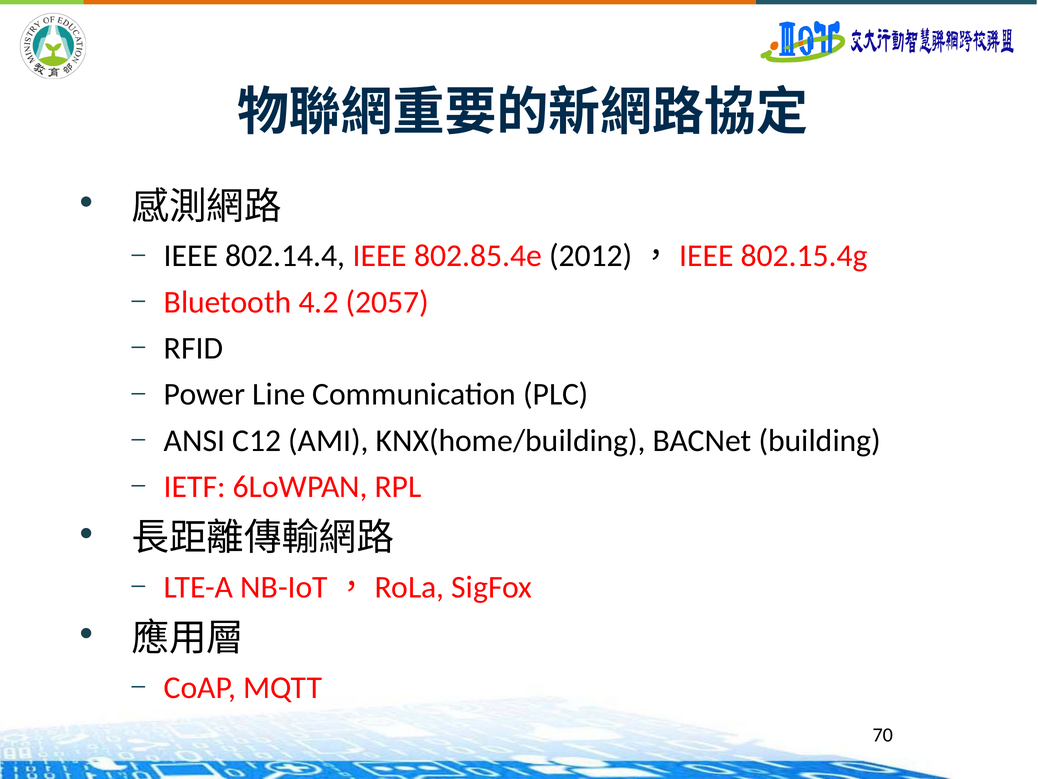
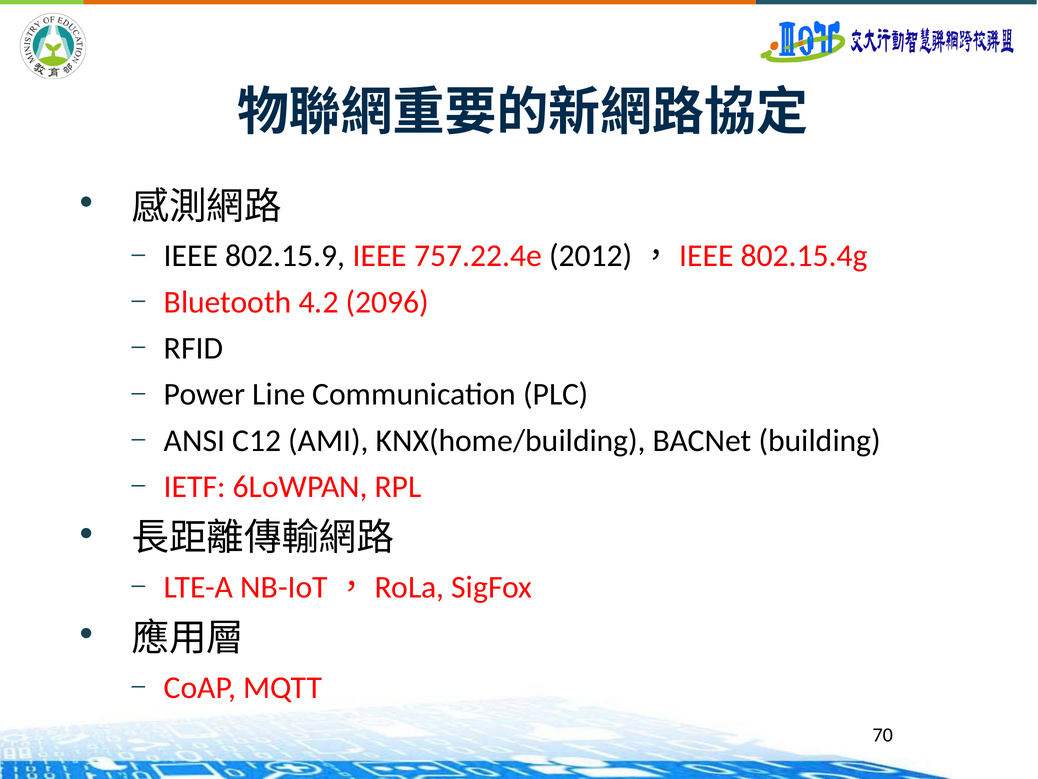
802.14.4: 802.14.4 -> 802.15.9 (285, 256)
802.85.4e: 802.85.4e -> 757.22.4e (478, 256)
2057: 2057 -> 2096 (387, 302)
